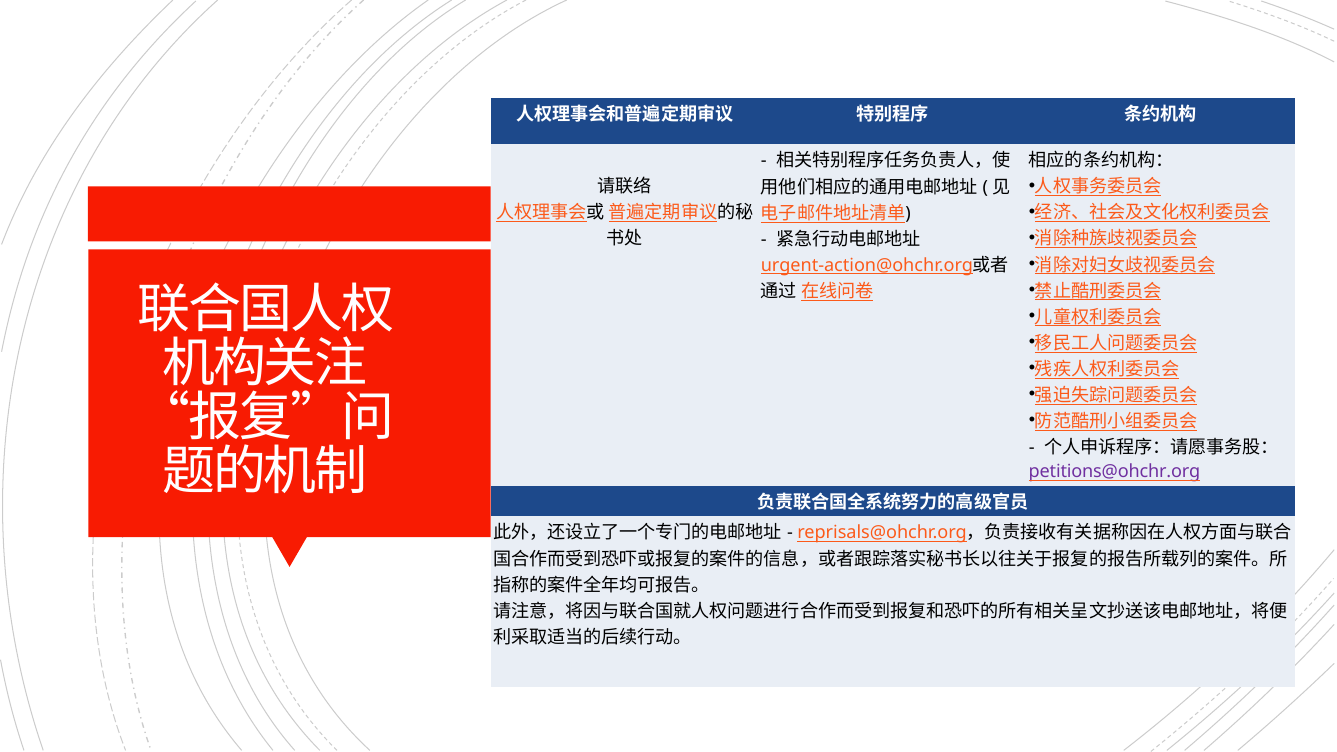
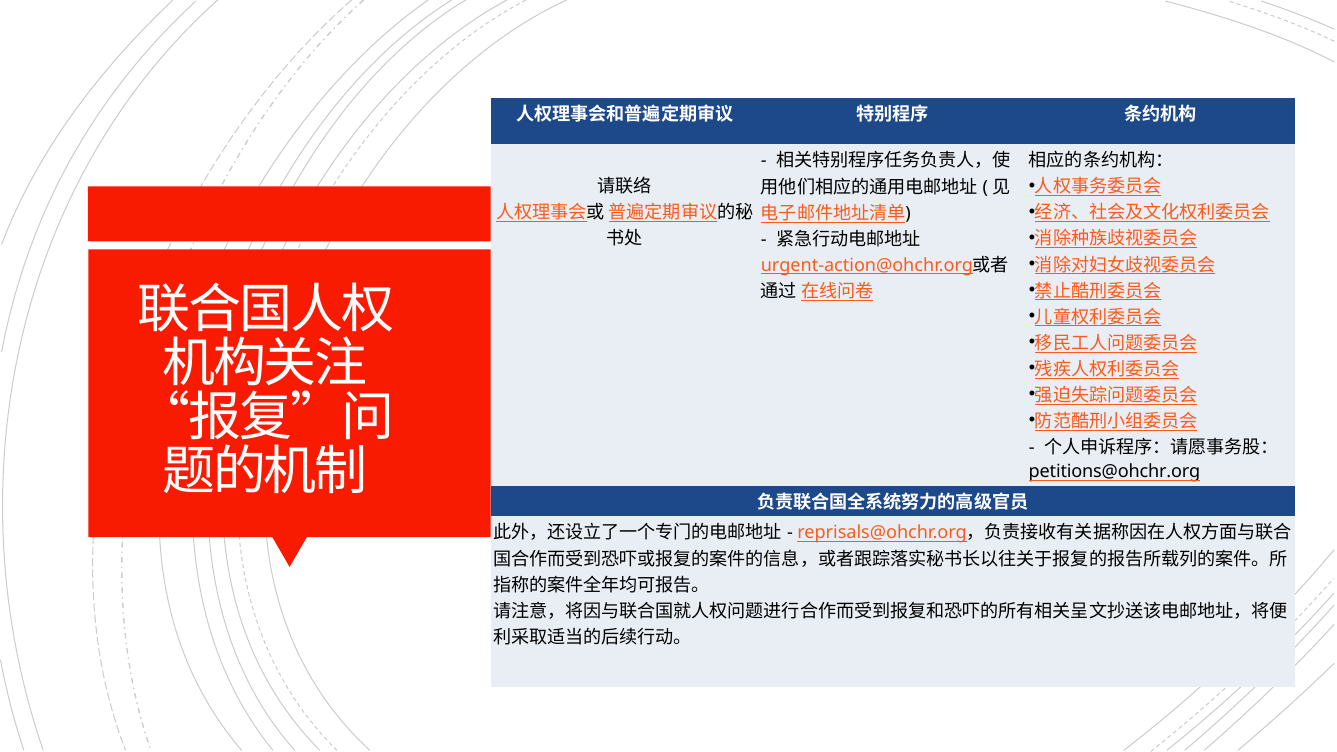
petitions@ohchr.org colour: purple -> black (1114, 472)
